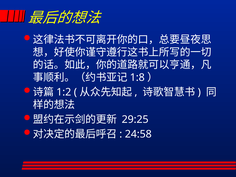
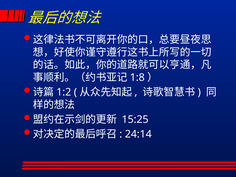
29:25: 29:25 -> 15:25 (135, 119)
24:58: 24:58 -> 24:14 (138, 134)
